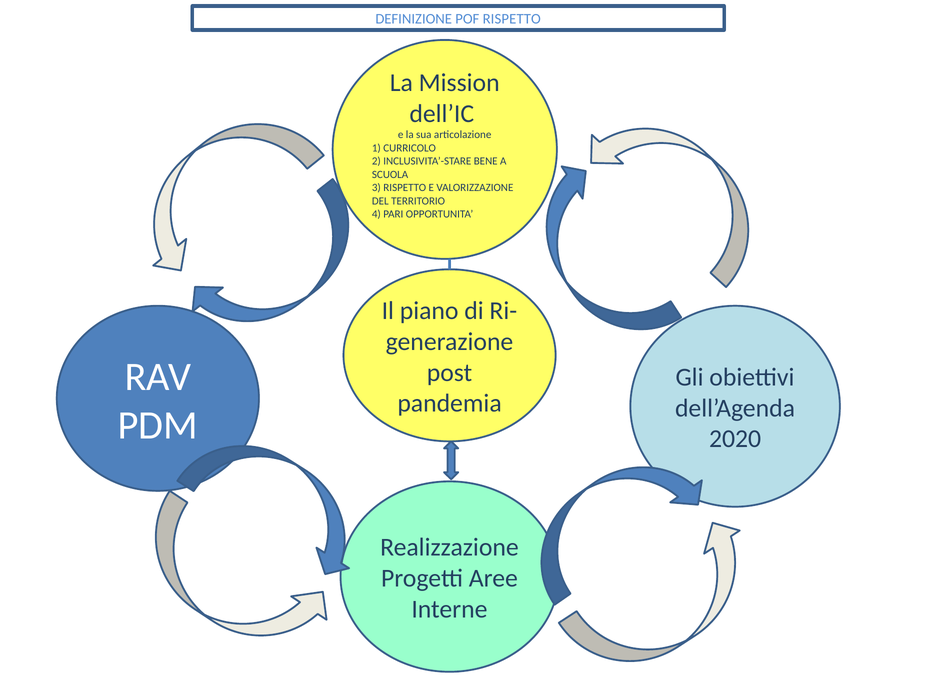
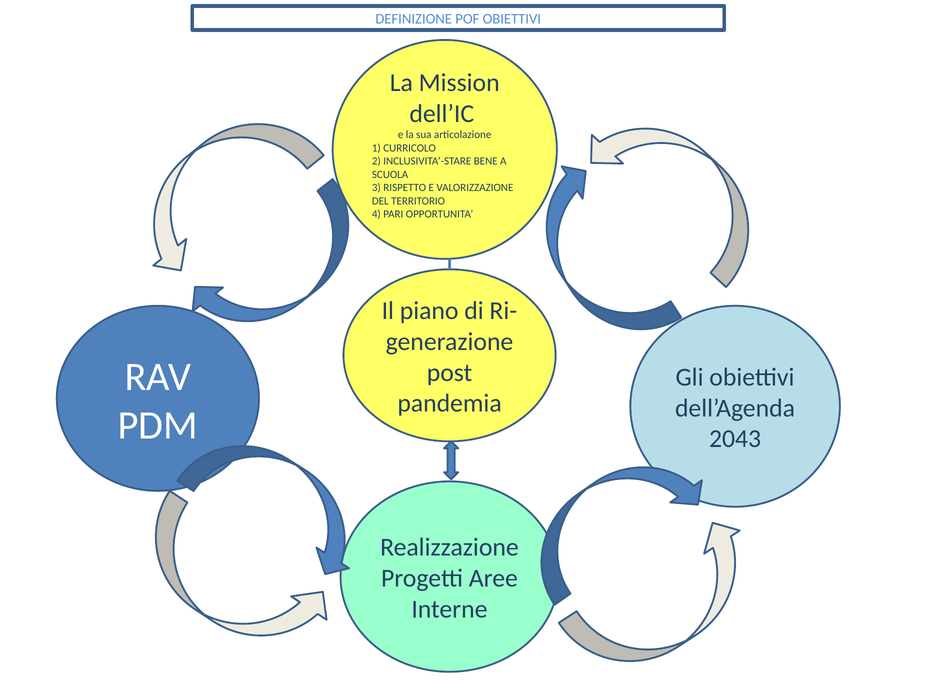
POF RISPETTO: RISPETTO -> OBIETTIVI (512, 19)
2020: 2020 -> 2043 (735, 439)
